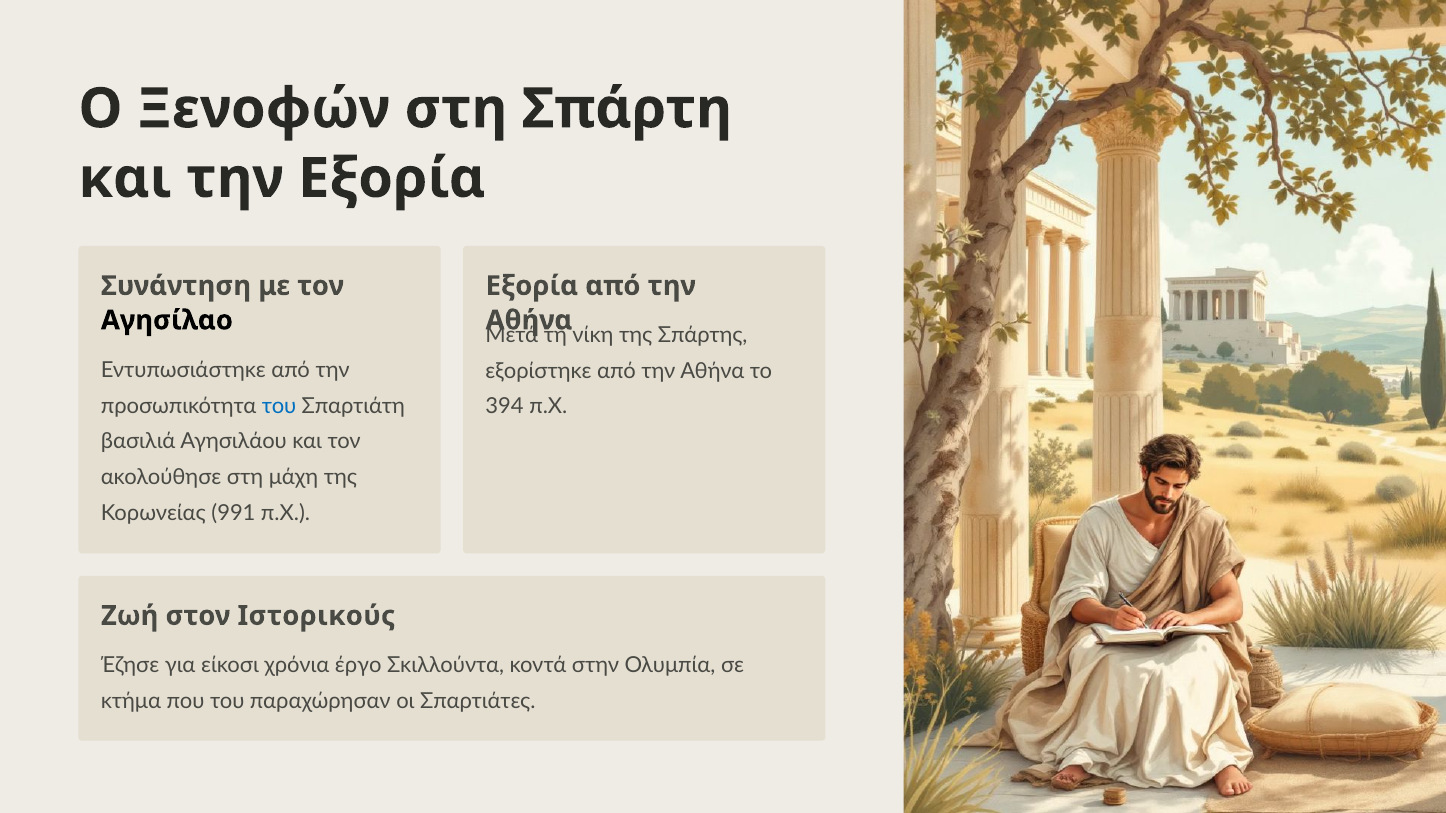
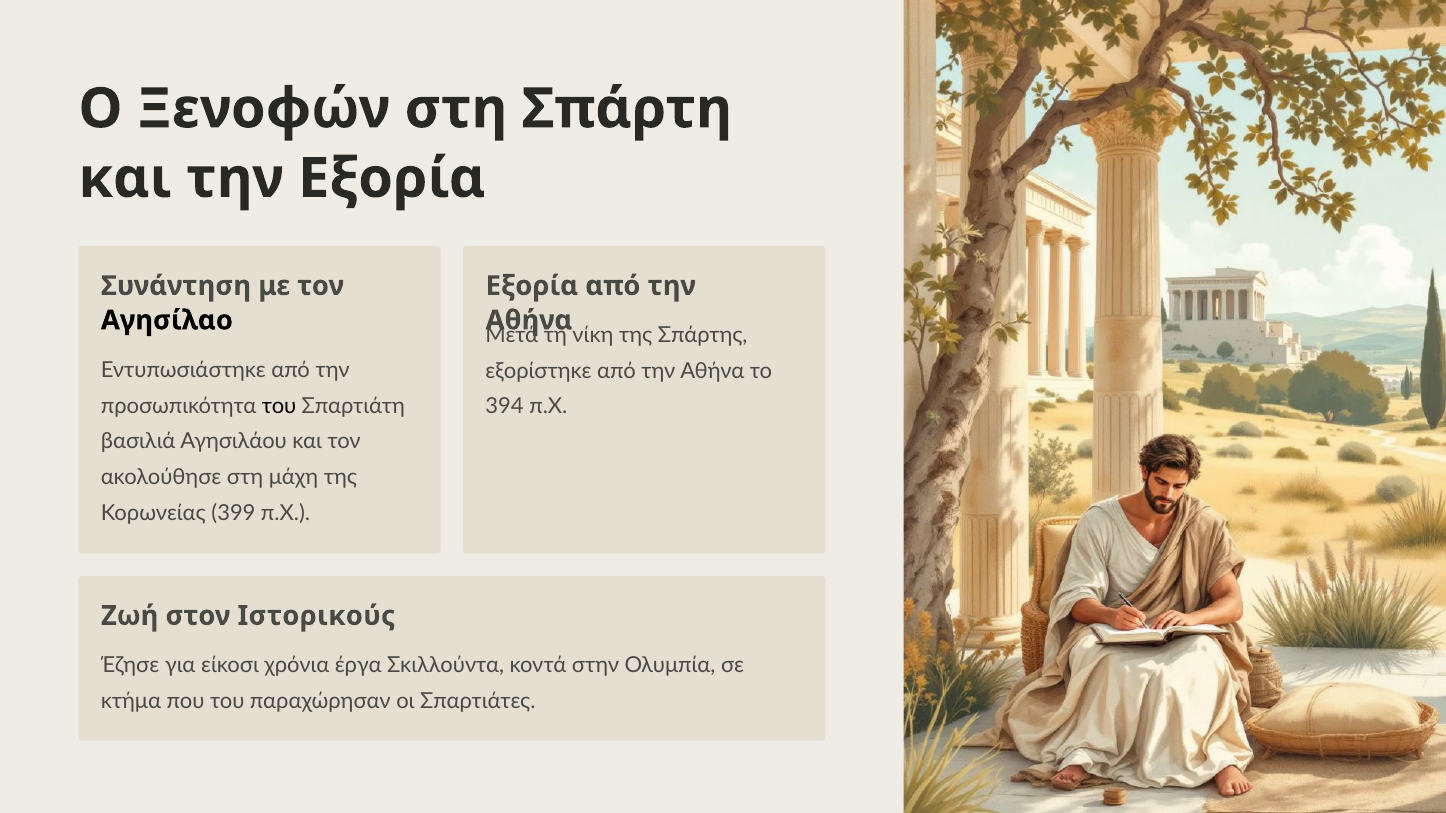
του colour: blue -> black (279, 406)
991: 991 -> 399 (233, 513)
έργο: έργο -> έργα (358, 665)
